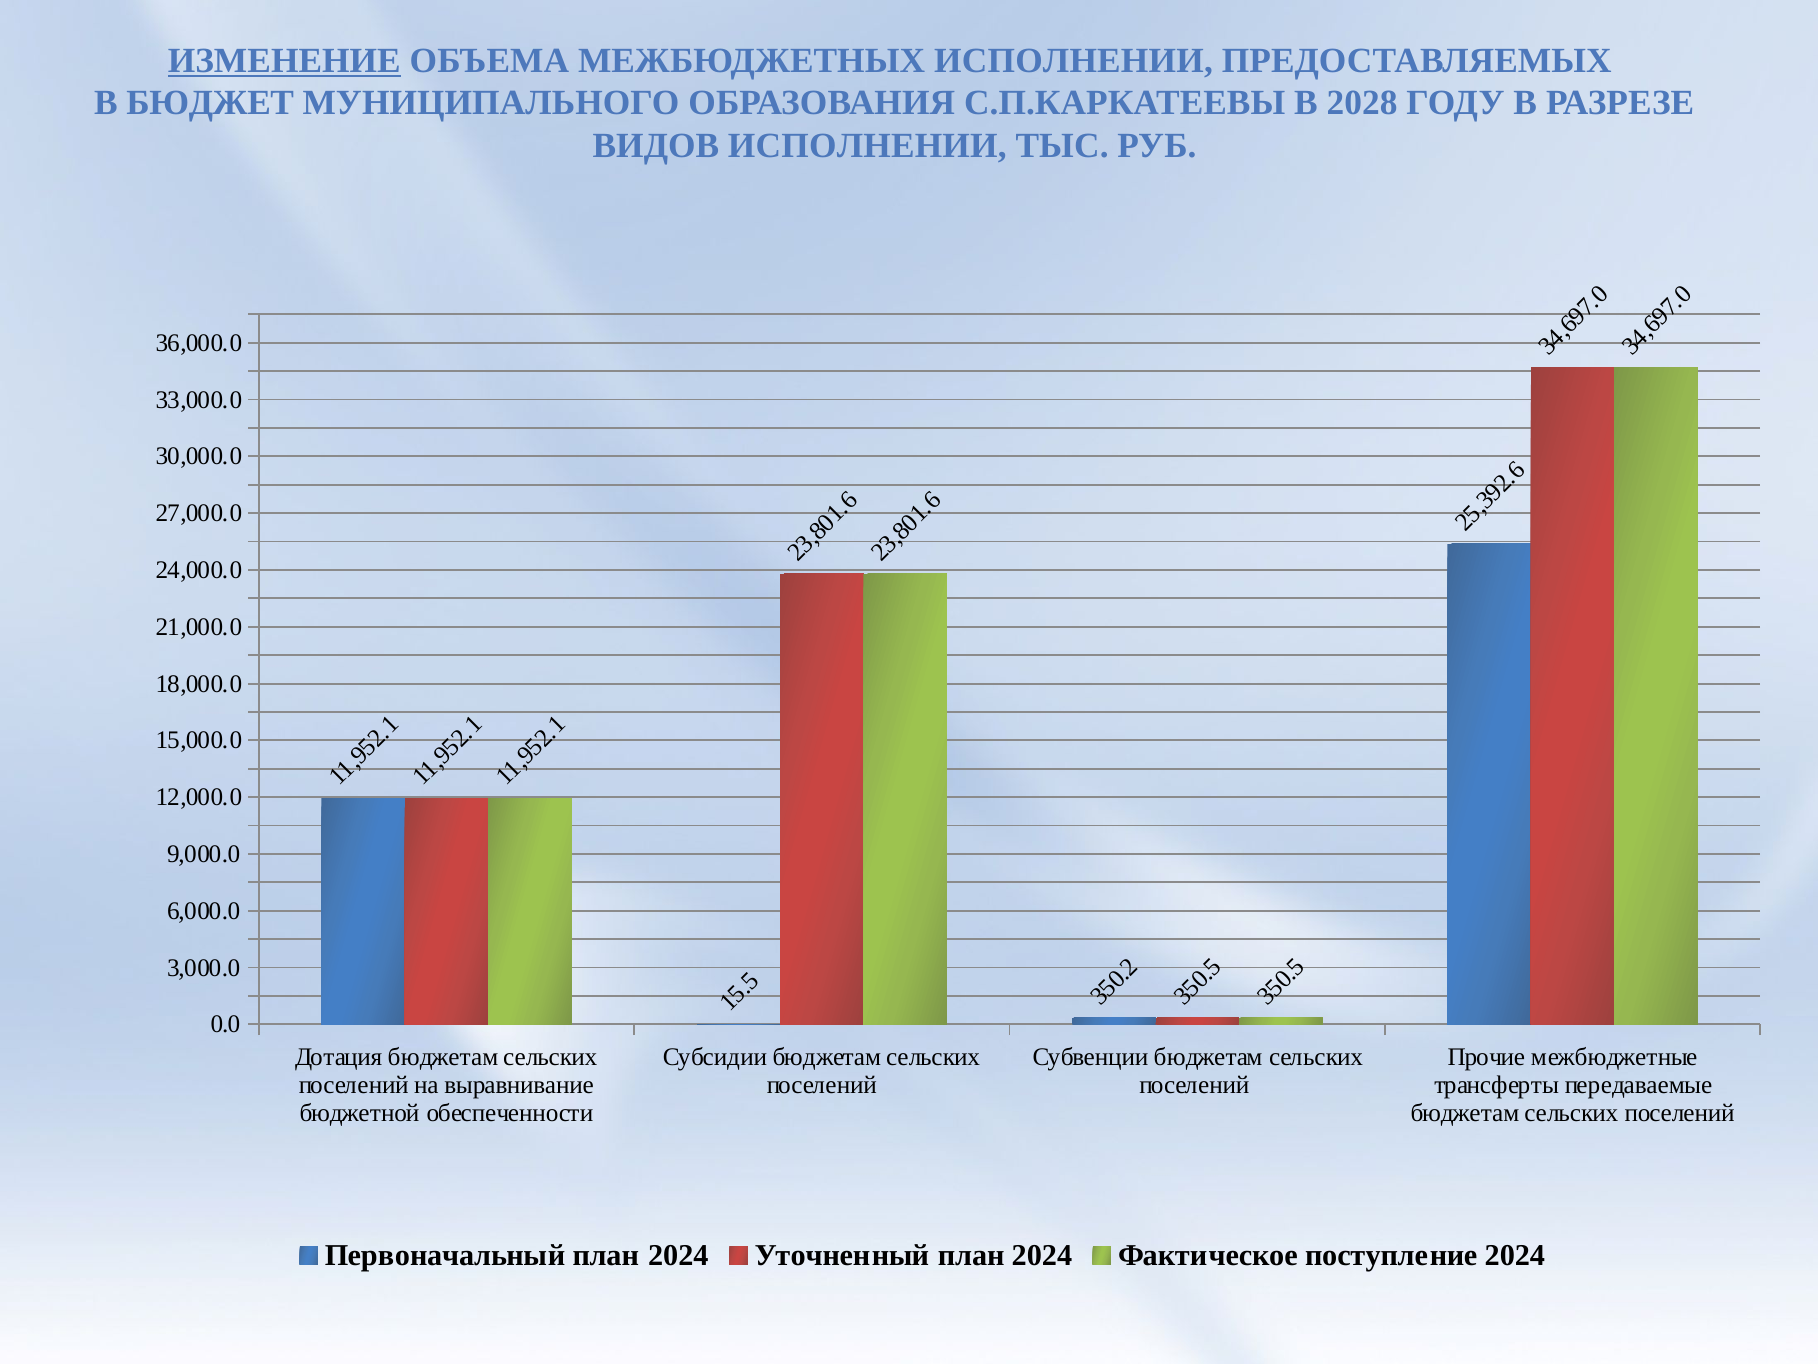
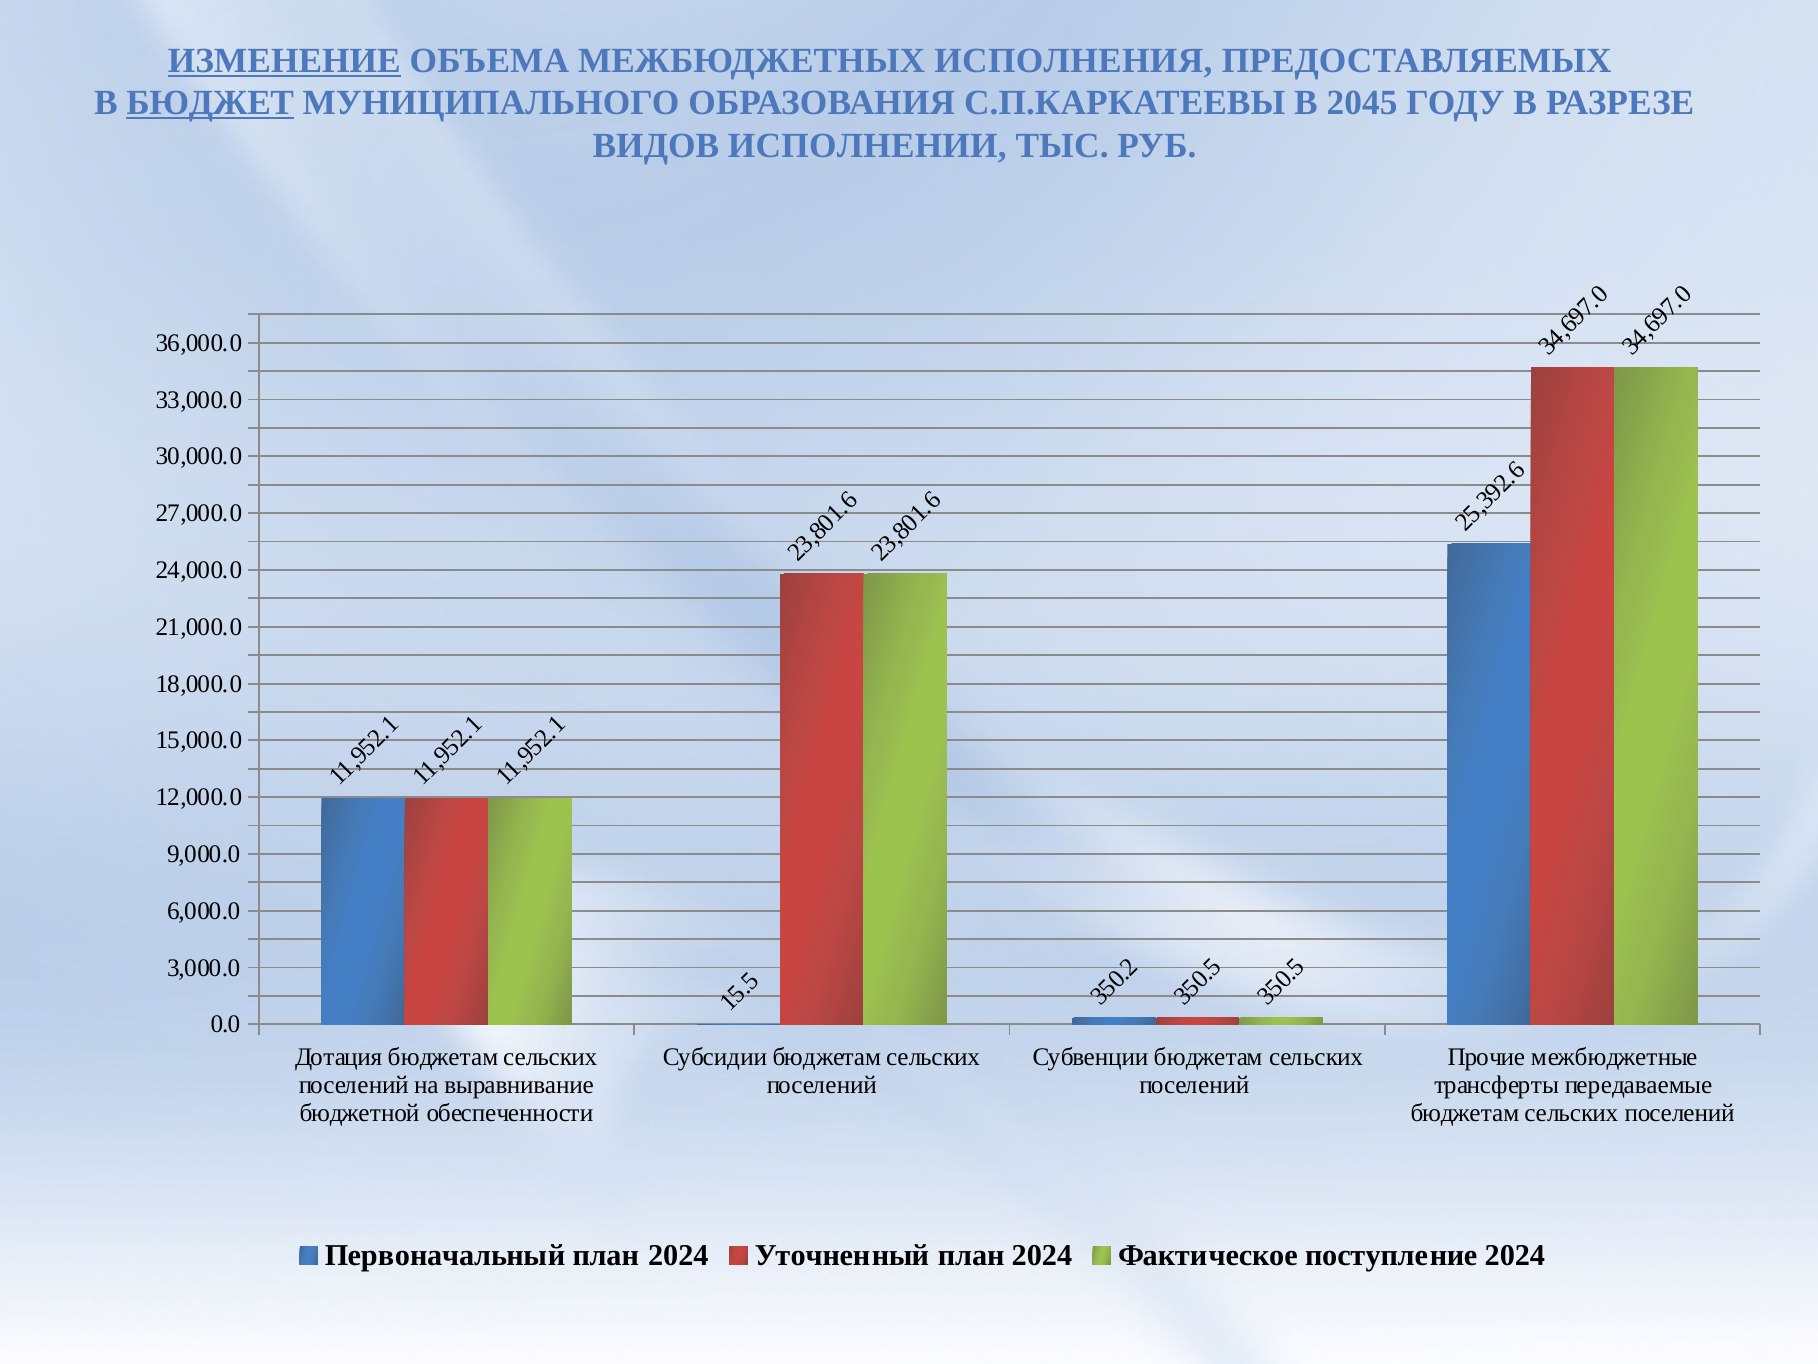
МЕЖБЮДЖЕТНЫХ ИСПОЛНЕНИИ: ИСПОЛНЕНИИ -> ИСПОЛНЕНИЯ (1073, 60)
БЮДЖЕТ underline: none -> present (210, 103)
2028: 2028 -> 2045 (1362, 103)
